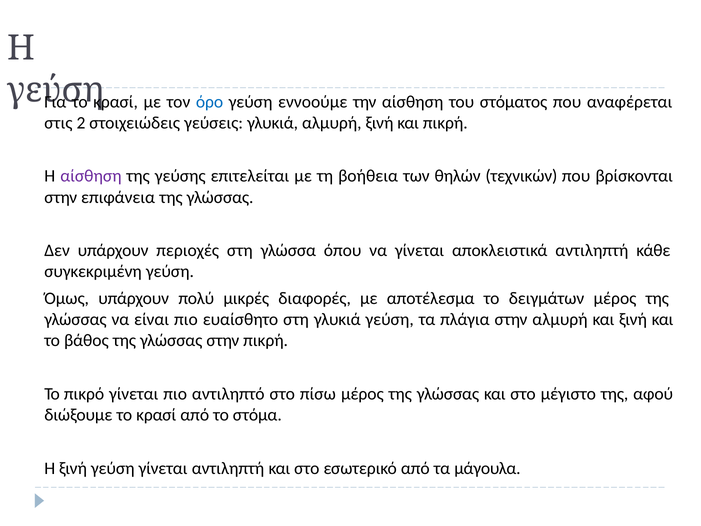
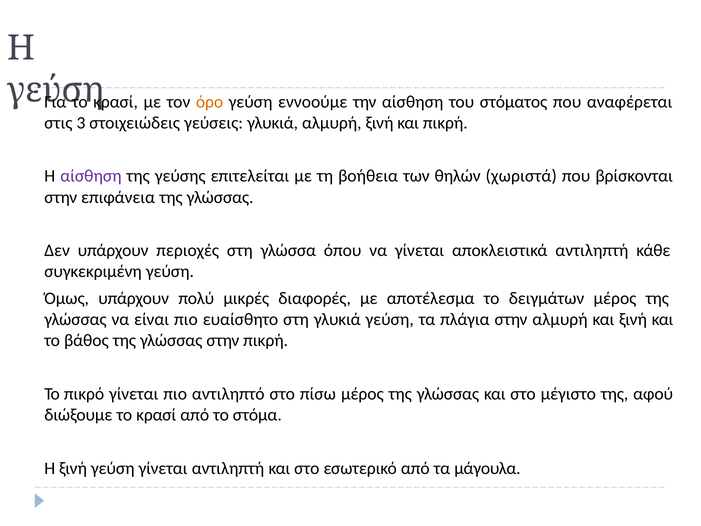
όρο colour: blue -> orange (210, 102)
2: 2 -> 3 (81, 123)
τεχνικών: τεχνικών -> χωριστά (521, 176)
